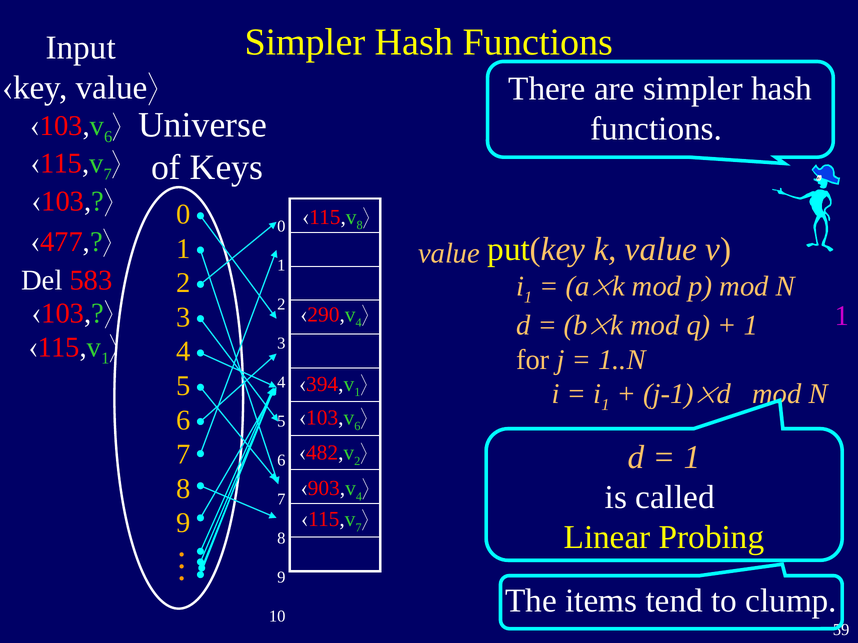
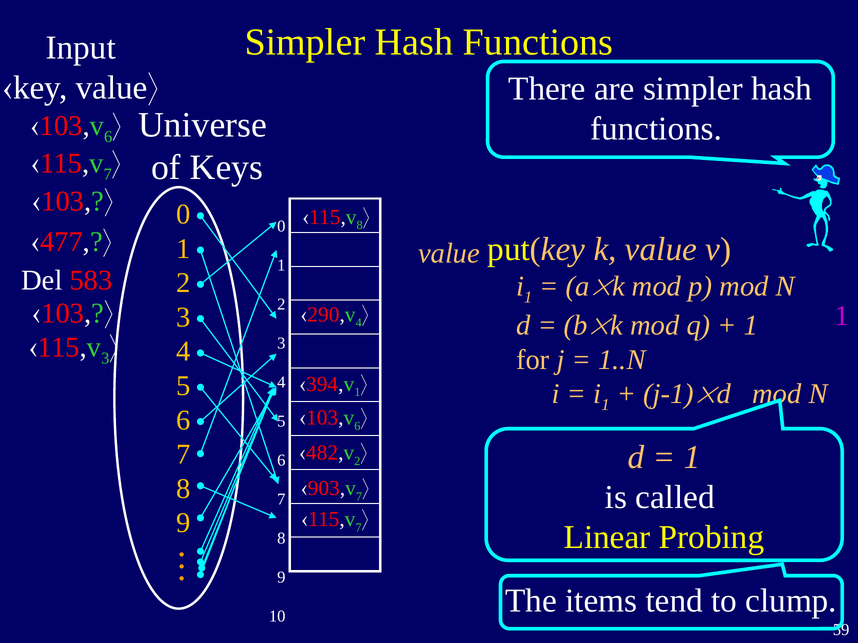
1: 1 -> 3 (105, 359)
4: 4 -> 7 (359, 497)
